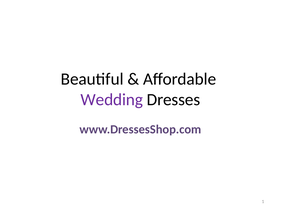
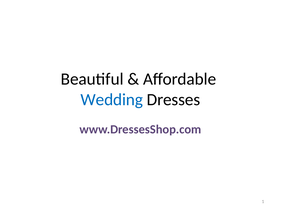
Wedding colour: purple -> blue (112, 100)
